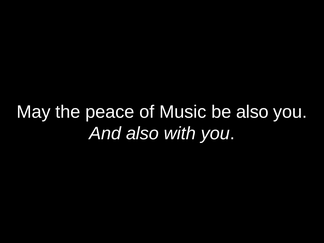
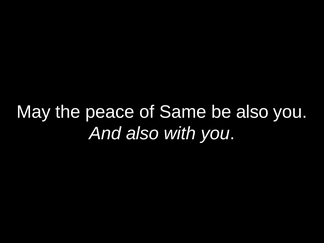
Music: Music -> Same (183, 112)
